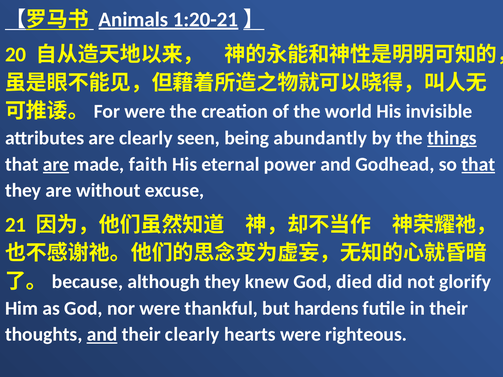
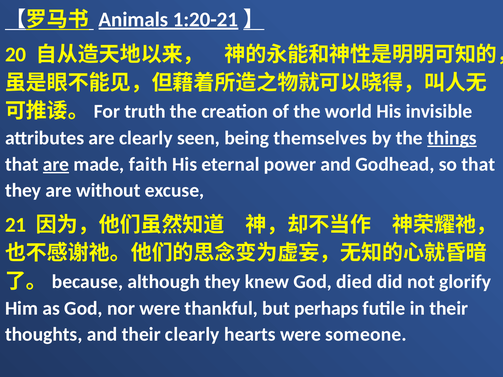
were: were -> truth (145, 111)
abundantly: abundantly -> themselves (320, 138)
that underline: present -> none (478, 164)
hardens: hardens -> perhaps (326, 308)
and underline: present -> none (102, 335)
righteous: righteous -> someone (366, 335)
